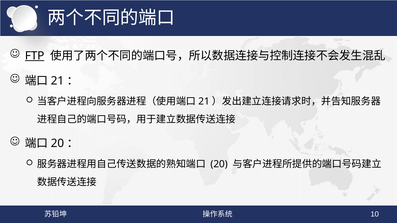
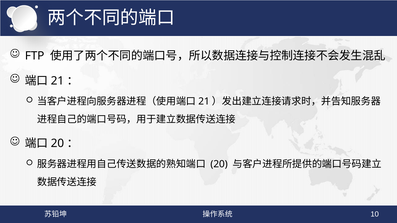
FTP underline: present -> none (35, 56)
